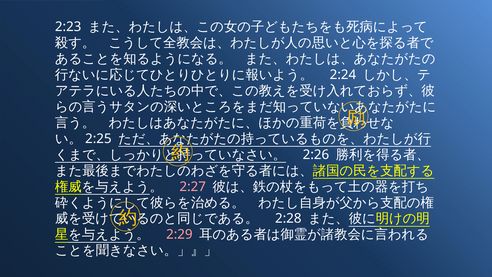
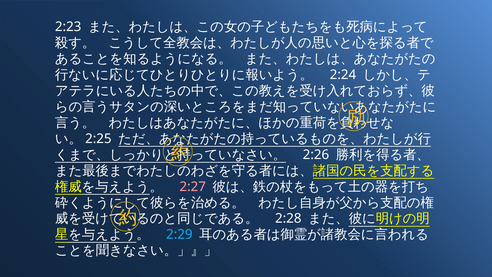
2:29 colour: pink -> light blue (179, 234)
